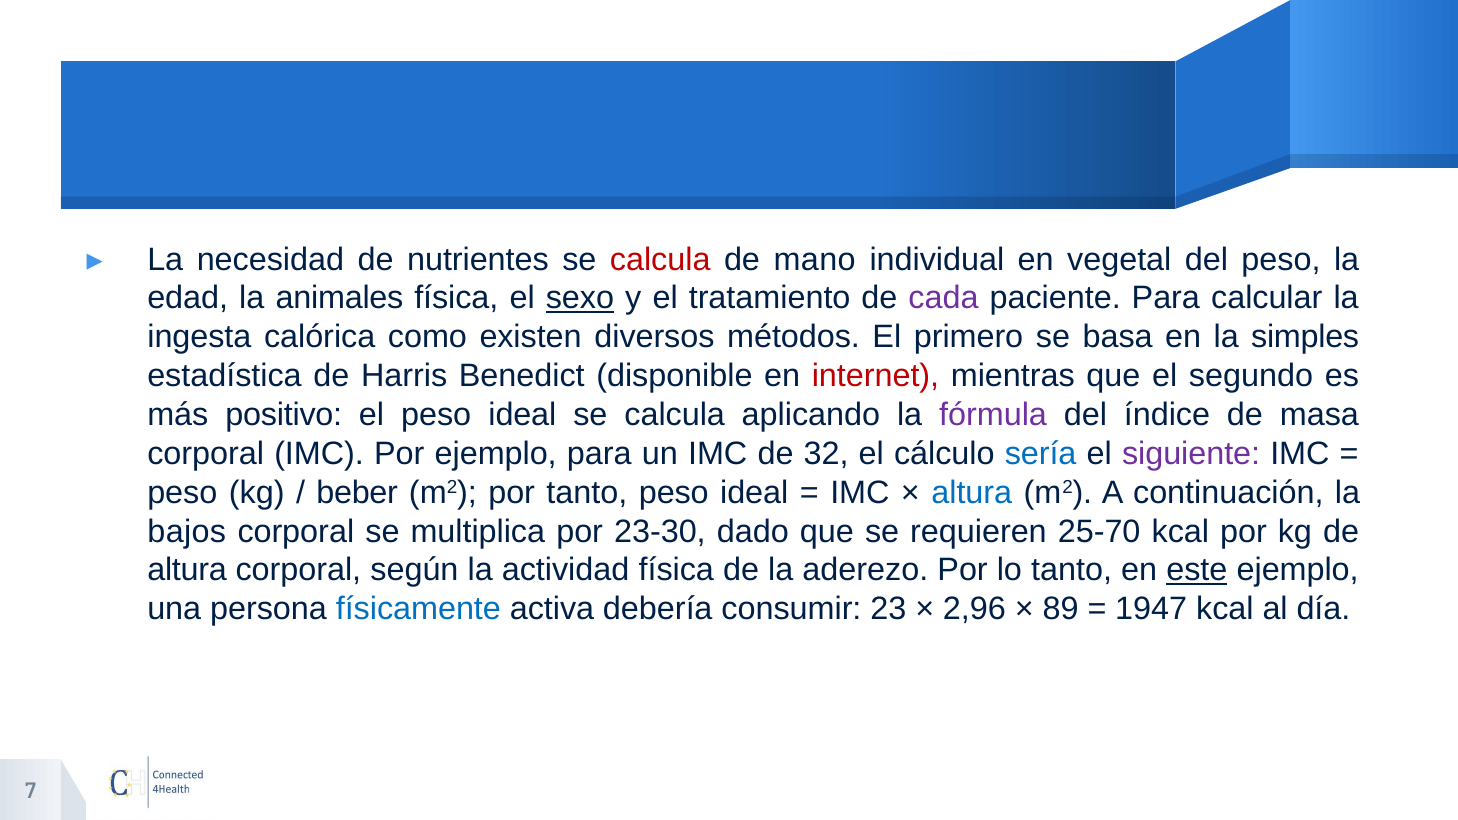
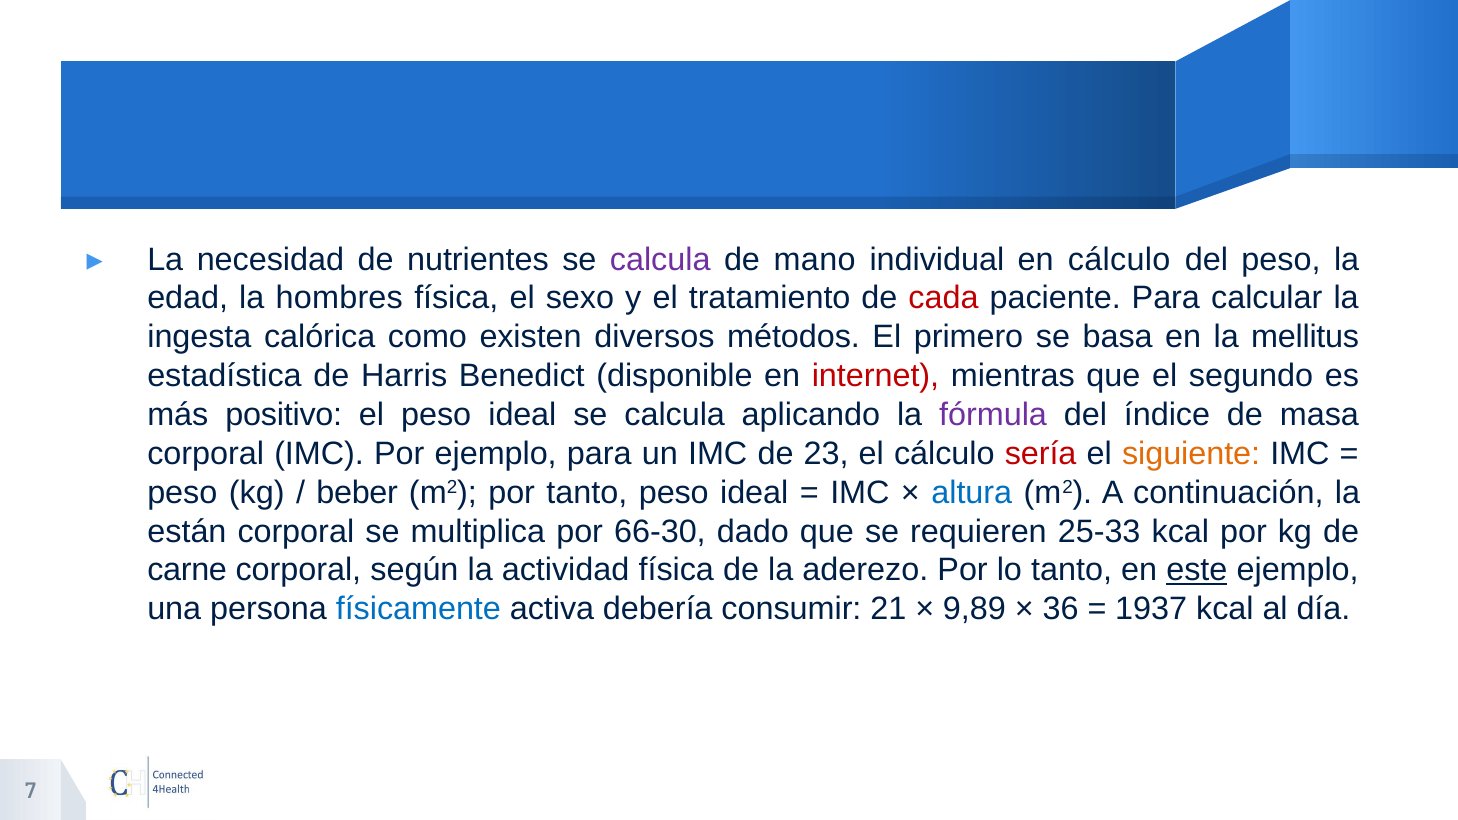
calcula colour: red -> purple (660, 260)
en vegetal: vegetal -> cálculo (1119, 260)
animales: animales -> hombres (339, 298)
sexo underline: present -> none (580, 298)
cada colour: purple -> red (944, 298)
simples: simples -> mellitus (1305, 337)
32: 32 -> 23 (826, 454)
sería colour: blue -> red (1041, 454)
siguiente colour: purple -> orange (1191, 454)
bajos: bajos -> están (187, 532)
23-30: 23-30 -> 66-30 (660, 532)
25-70: 25-70 -> 25-33 (1099, 532)
altura: altura -> carne (187, 570)
23: 23 -> 21 (888, 609)
2,96: 2,96 -> 9,89 (974, 609)
89: 89 -> 36 (1061, 609)
1947: 1947 -> 1937 (1151, 609)
